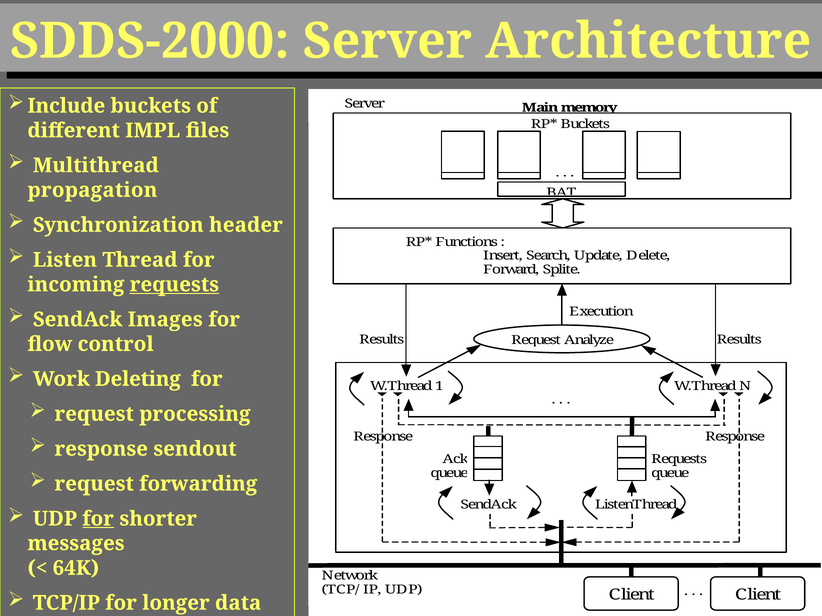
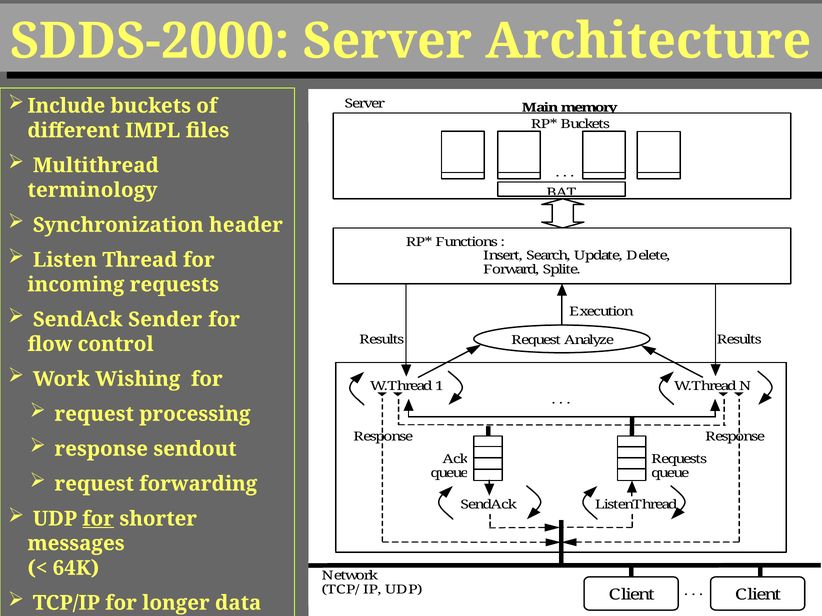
propagation: propagation -> terminology (92, 190)
requests underline: present -> none (174, 285)
Images: Images -> Sender (165, 320)
Deleting: Deleting -> Wishing (138, 379)
